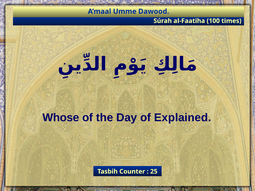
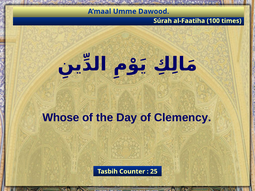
Explained: Explained -> Clemency (183, 118)
